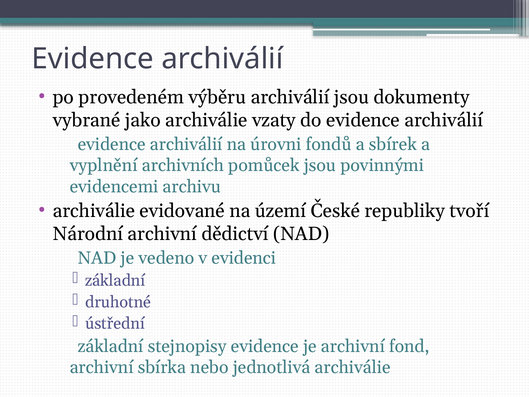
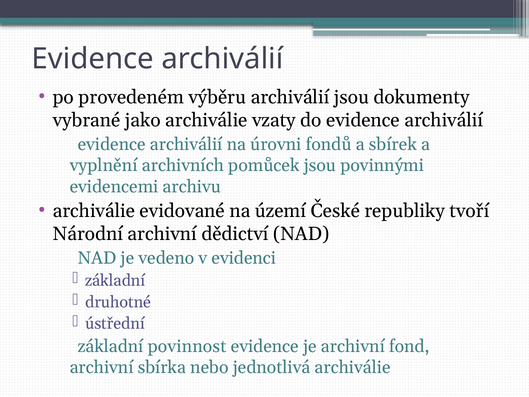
stejnopisy: stejnopisy -> povinnost (187, 346)
